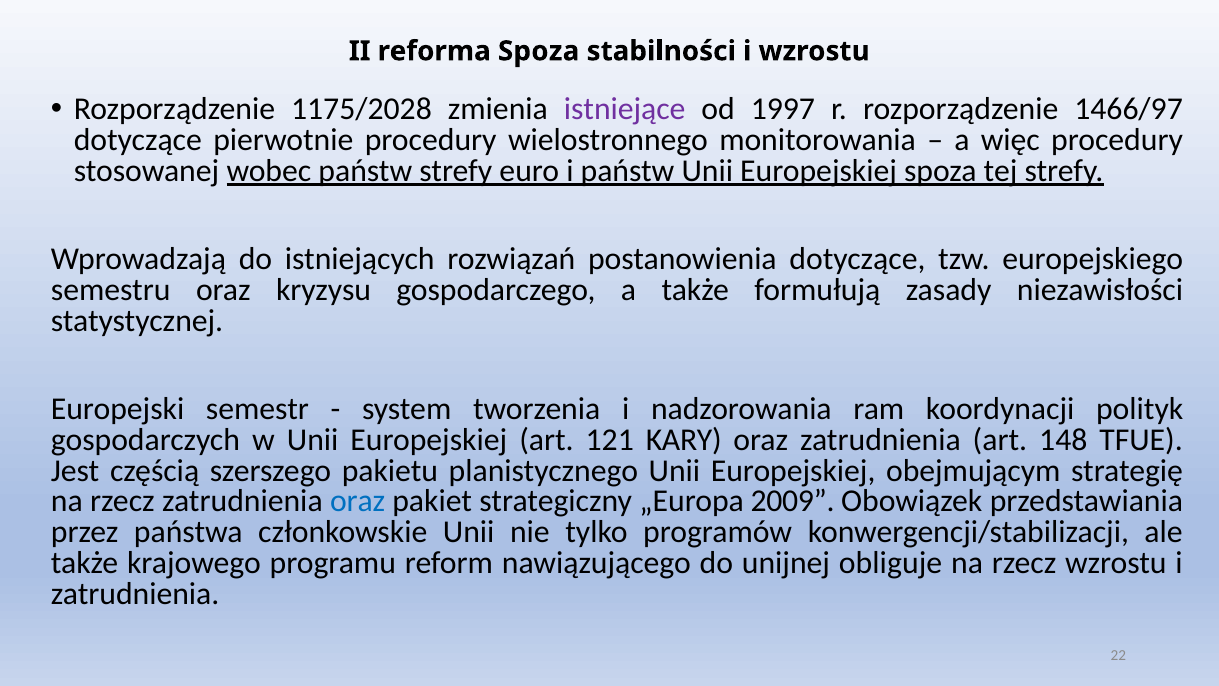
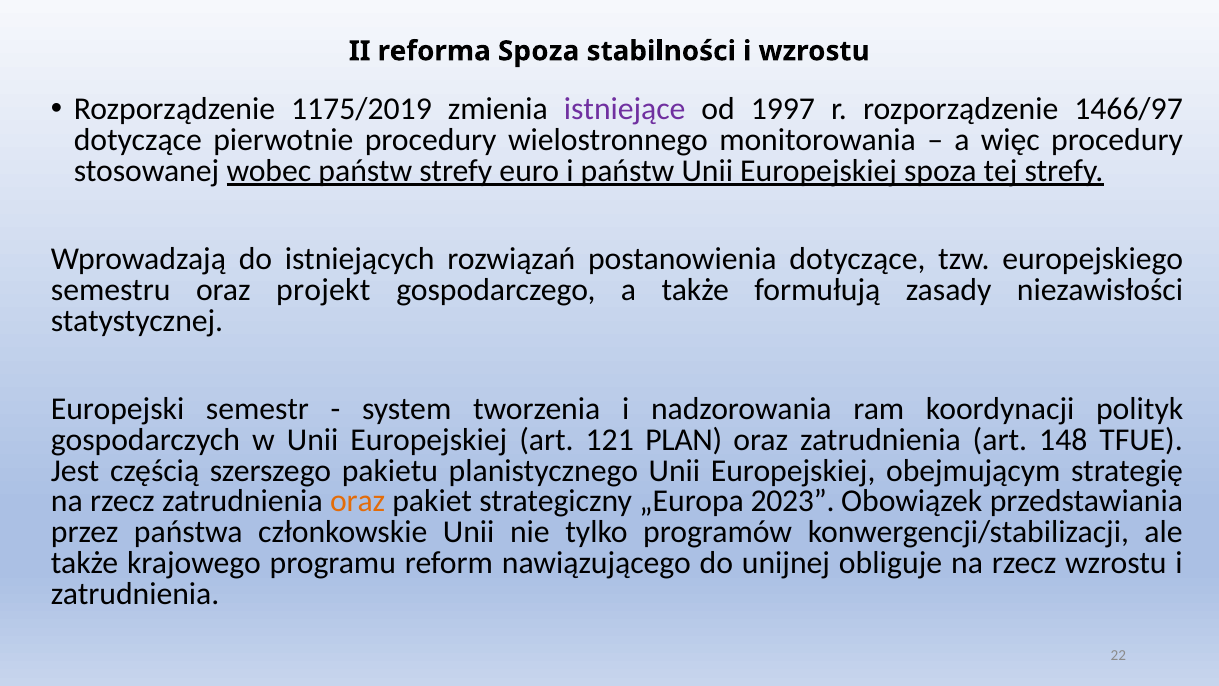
1175/2028: 1175/2028 -> 1175/2019 (361, 109)
kryzysu: kryzysu -> projekt (323, 290)
KARY: KARY -> PLAN (684, 440)
oraz colour: blue -> orange (358, 501)
2009: 2009 -> 2023 (793, 501)
